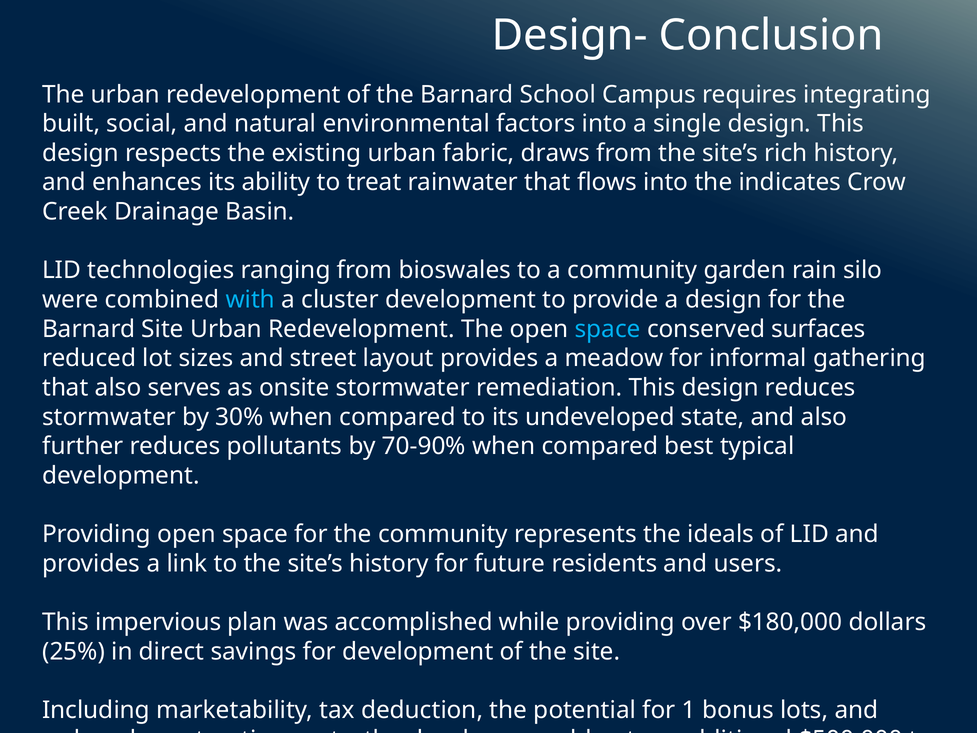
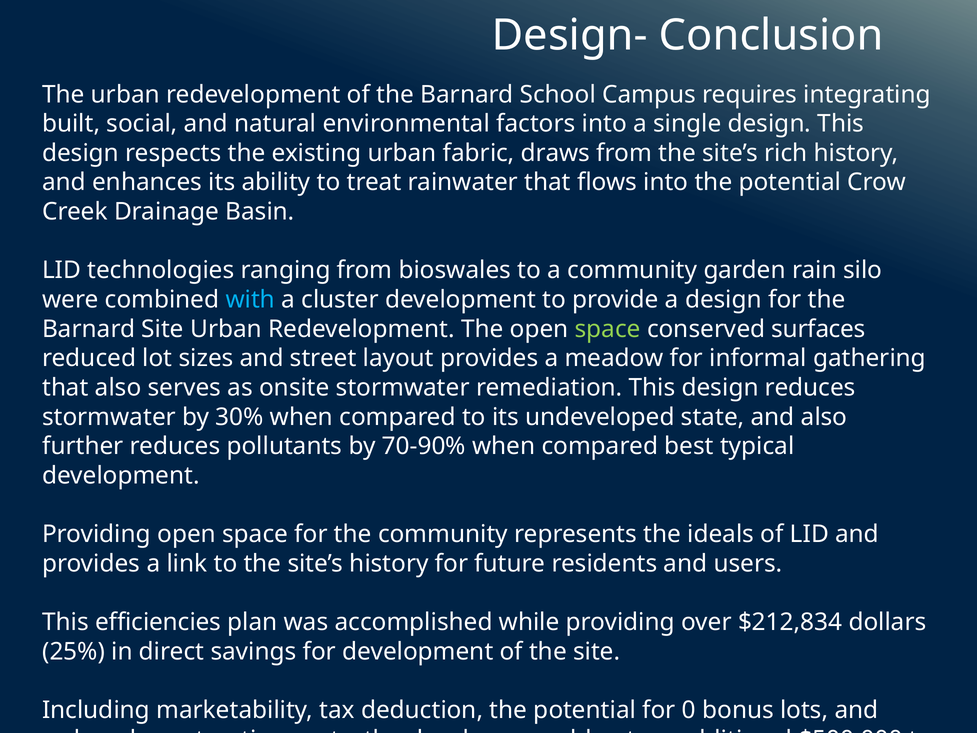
into the indicates: indicates -> potential (790, 182)
space colour: light blue -> light green (608, 329)
impervious: impervious -> efficiencies (158, 622)
$180,000: $180,000 -> $212,834 (790, 622)
1: 1 -> 0 (689, 710)
